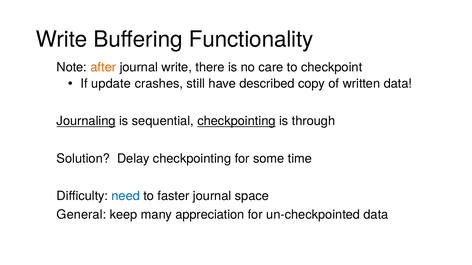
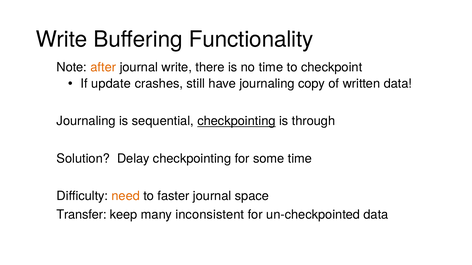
no care: care -> time (271, 68)
have described: described -> journaling (267, 84)
Journaling underline: present -> none (86, 121)
need colour: blue -> orange (126, 196)
General: General -> Transfer (82, 215)
appreciation: appreciation -> inconsistent (210, 215)
